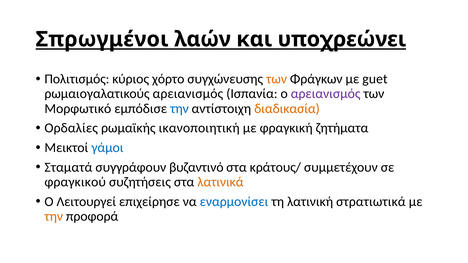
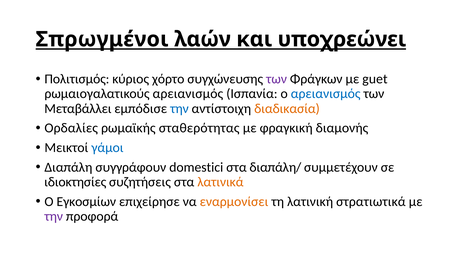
των colour: orange -> purple (277, 79)
αρειανισμός colour: purple -> blue (326, 94)
Μορφωτικό: Μορφωτικό -> Μεταβάλλει (78, 109)
ικανοποιητική: ικανοποιητική -> σταθερότητας (199, 128)
ζητήματα: ζητήματα -> διαμονής (342, 128)
Σταματά: Σταματά -> Διαπάλη (68, 167)
βυζαντινό: βυζαντινό -> domestici (196, 167)
κράτους/: κράτους/ -> διαπάλη/ (275, 167)
φραγκικού: φραγκικού -> ιδιοκτησίες (75, 182)
Λειτουργεί: Λειτουργεί -> Εγκοσμίων (86, 202)
εναρμονίσει colour: blue -> orange (234, 202)
την colour: orange -> purple (54, 217)
